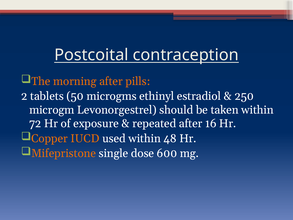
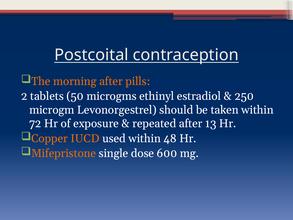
16: 16 -> 13 (211, 123)
